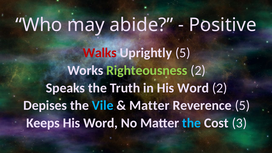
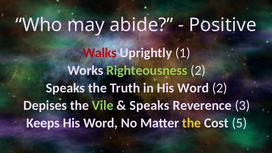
Uprightly 5: 5 -> 1 (183, 53)
Vile colour: light blue -> light green (103, 105)
Matter: Matter -> Speaks (149, 105)
Reverence 5: 5 -> 3 (242, 105)
the colour: light blue -> yellow (192, 123)
3: 3 -> 5 (239, 123)
